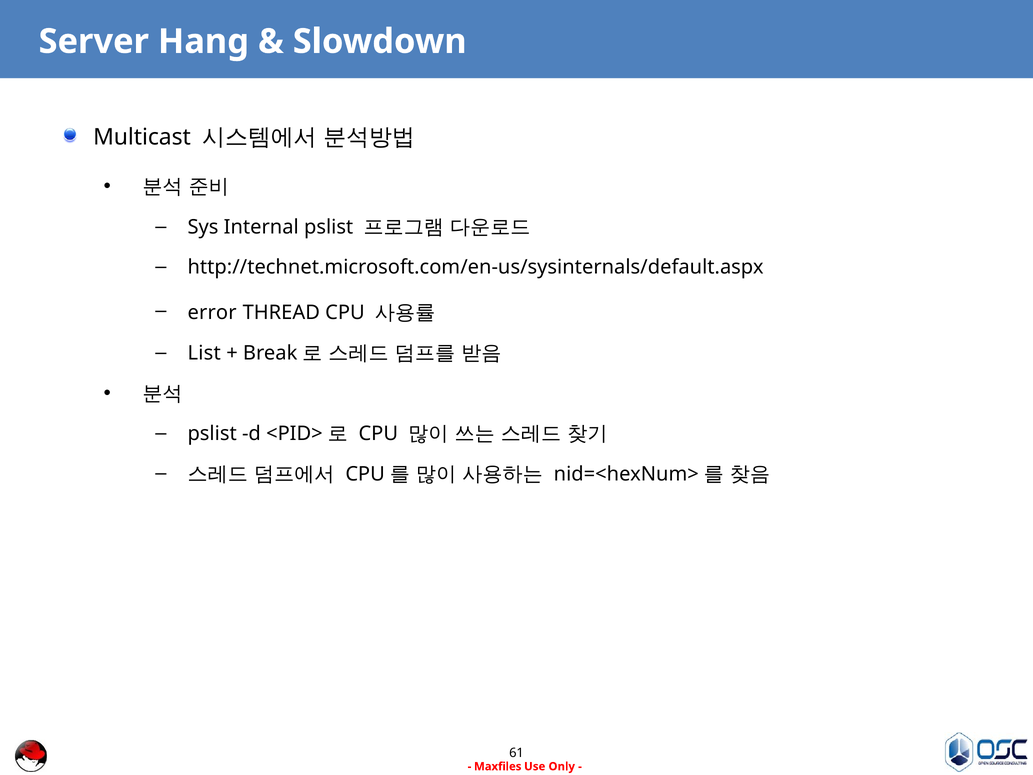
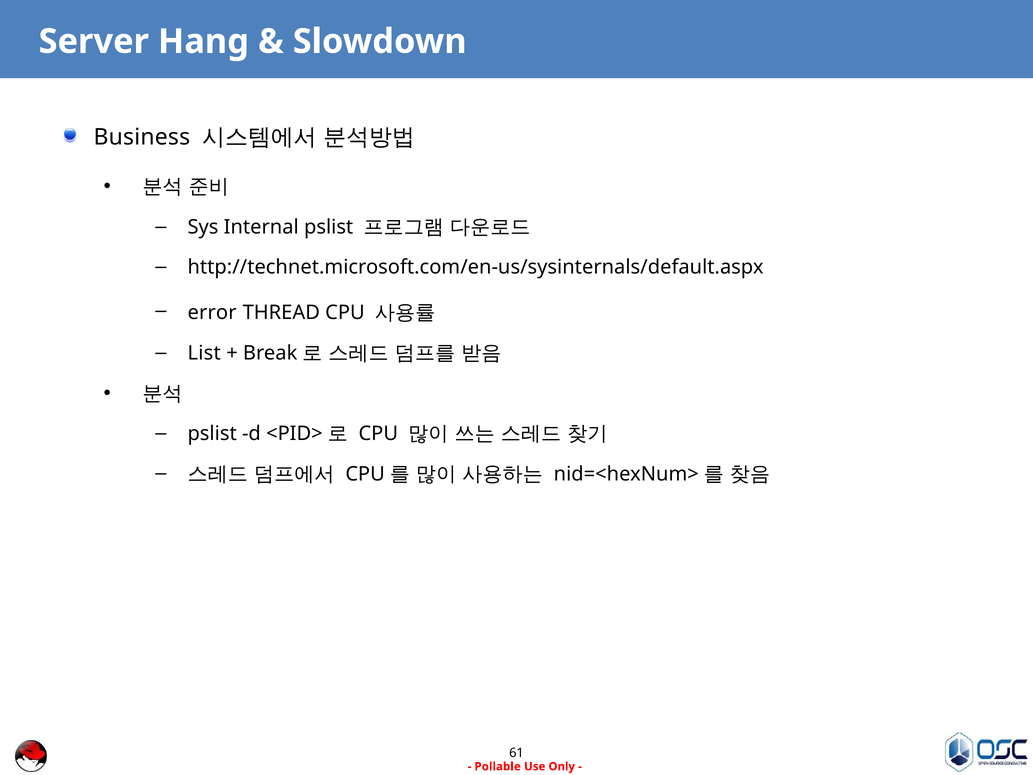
Multicast: Multicast -> Business (142, 137)
Maxfiles: Maxfiles -> Pollable (498, 766)
